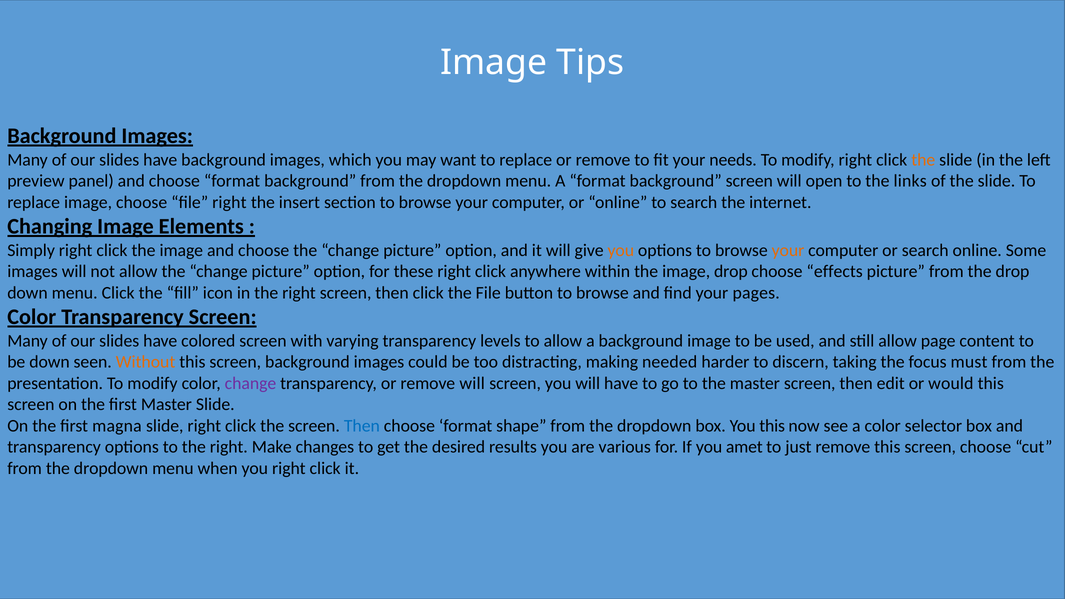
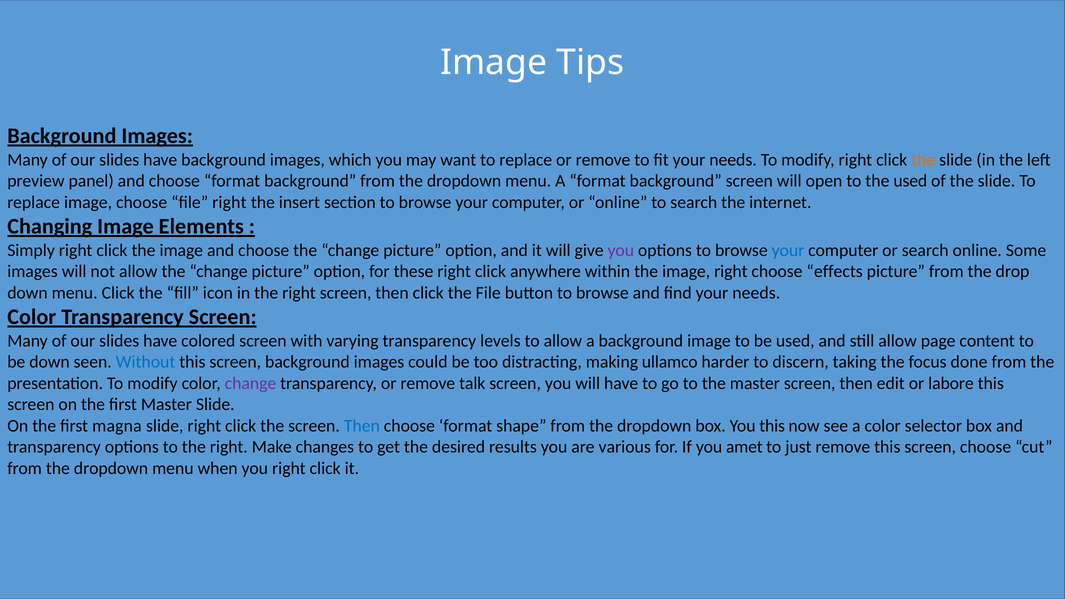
the links: links -> used (910, 181)
you colour: orange -> purple (621, 250)
your colour: orange -> blue (788, 250)
image drop: drop -> right (731, 271)
find your pages: pages -> needs (756, 293)
Without colour: orange -> blue (146, 362)
needed: needed -> ullamco (670, 362)
must: must -> done (969, 362)
remove will: will -> talk (472, 383)
would: would -> labore (951, 383)
